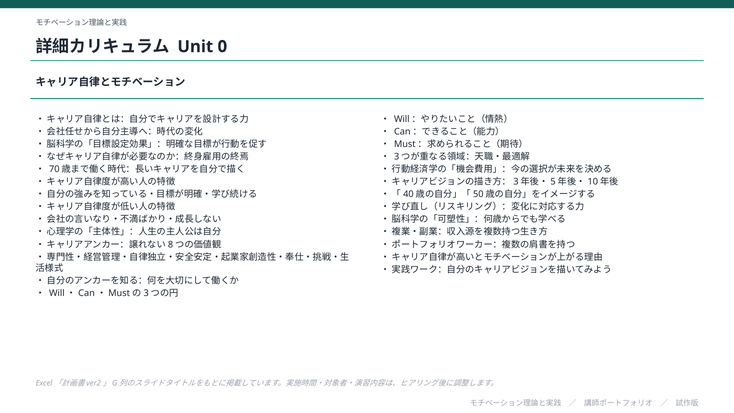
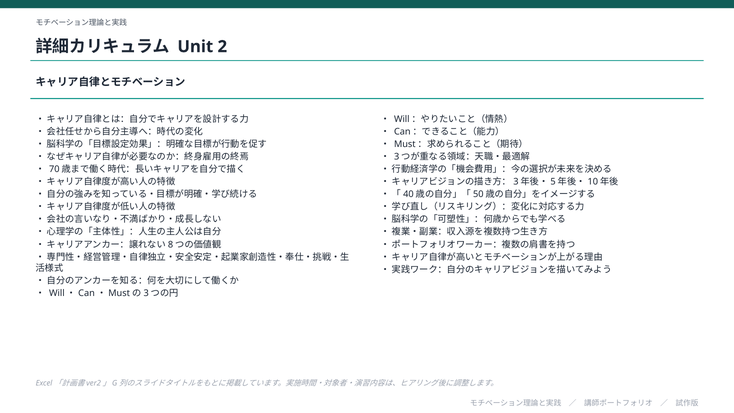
0: 0 -> 2 (222, 47)
